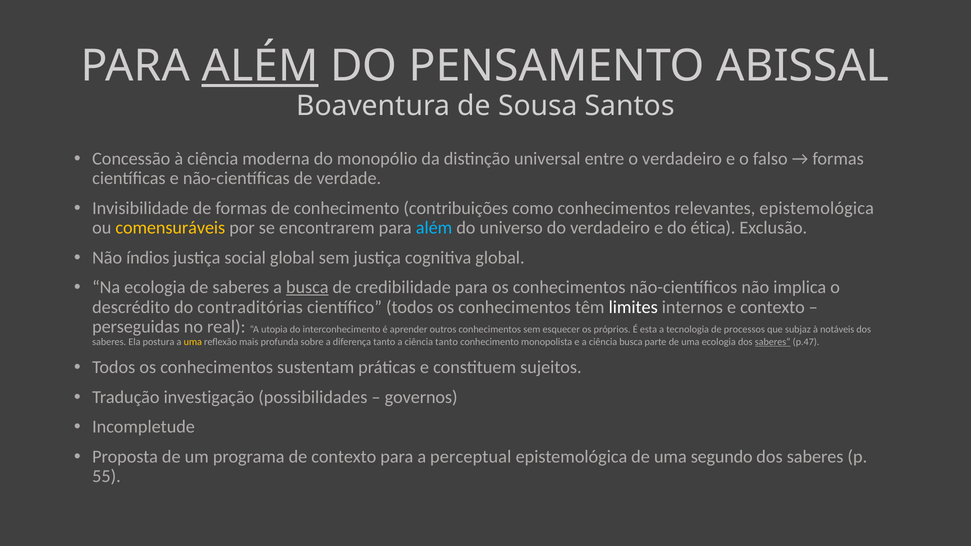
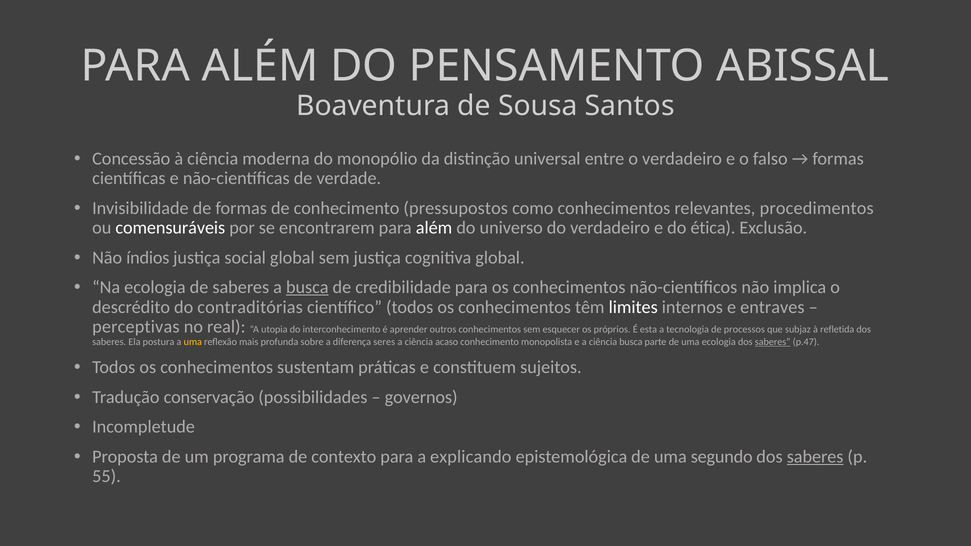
ALÉM underline: present -> none (260, 66)
contribuições: contribuições -> pressupostos (456, 208)
relevantes epistemológica: epistemológica -> procedimentos (817, 208)
comensuráveis colour: yellow -> white (170, 228)
além colour: light blue -> white (434, 228)
e contexto: contexto -> entraves (772, 307)
perseguidas: perseguidas -> perceptivas (136, 327)
notáveis: notáveis -> refletida (837, 329)
diferença tanto: tanto -> seres (384, 342)
ciência tanto: tanto -> acaso (447, 342)
investigação: investigação -> conservação (209, 397)
perceptual: perceptual -> explicando (471, 457)
saberes underline: none -> present (815, 457)
